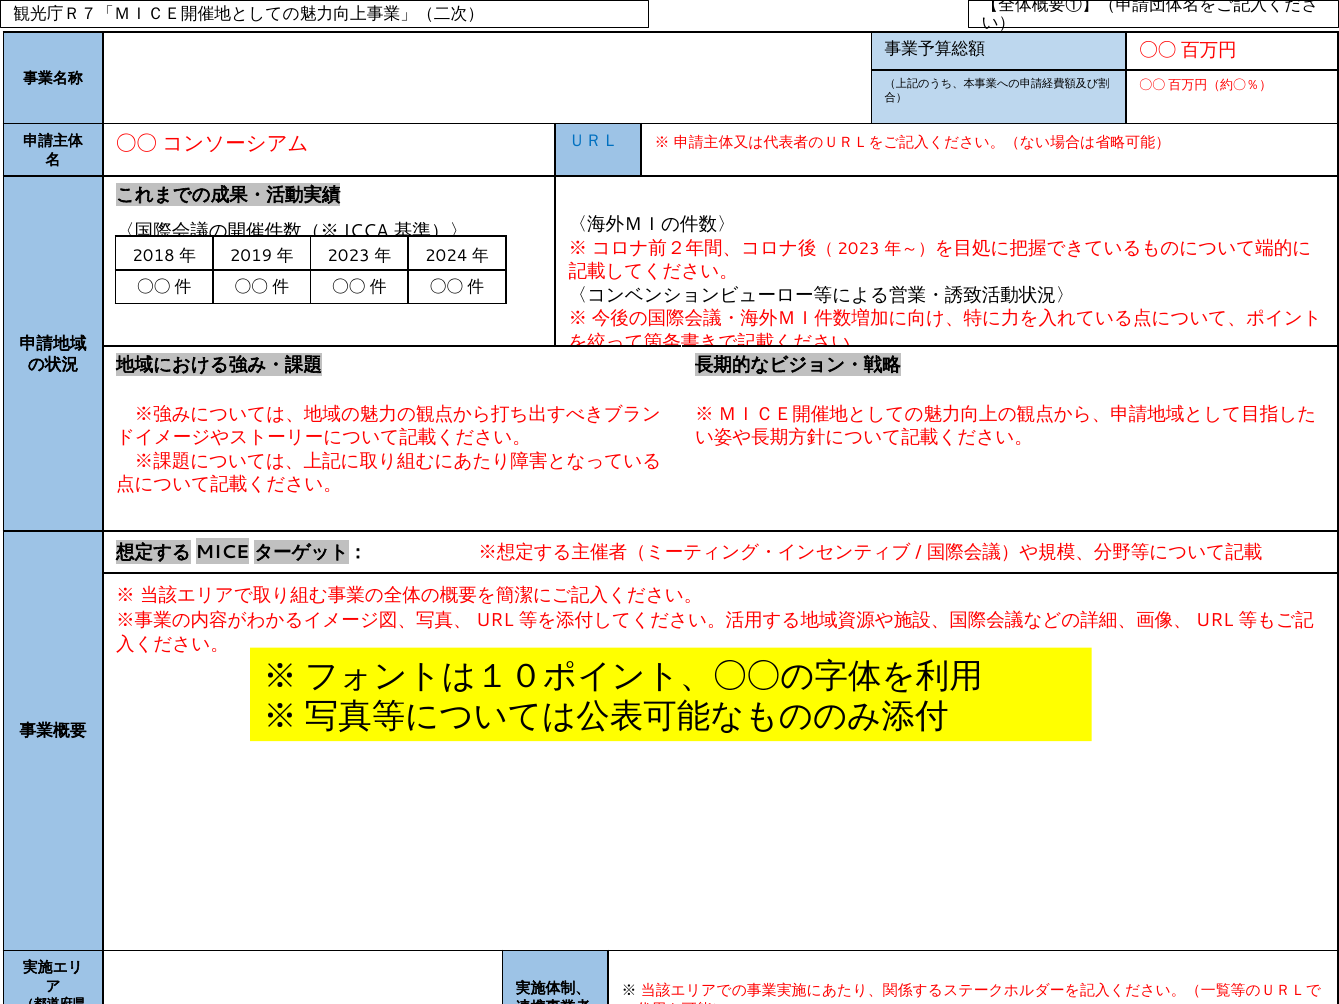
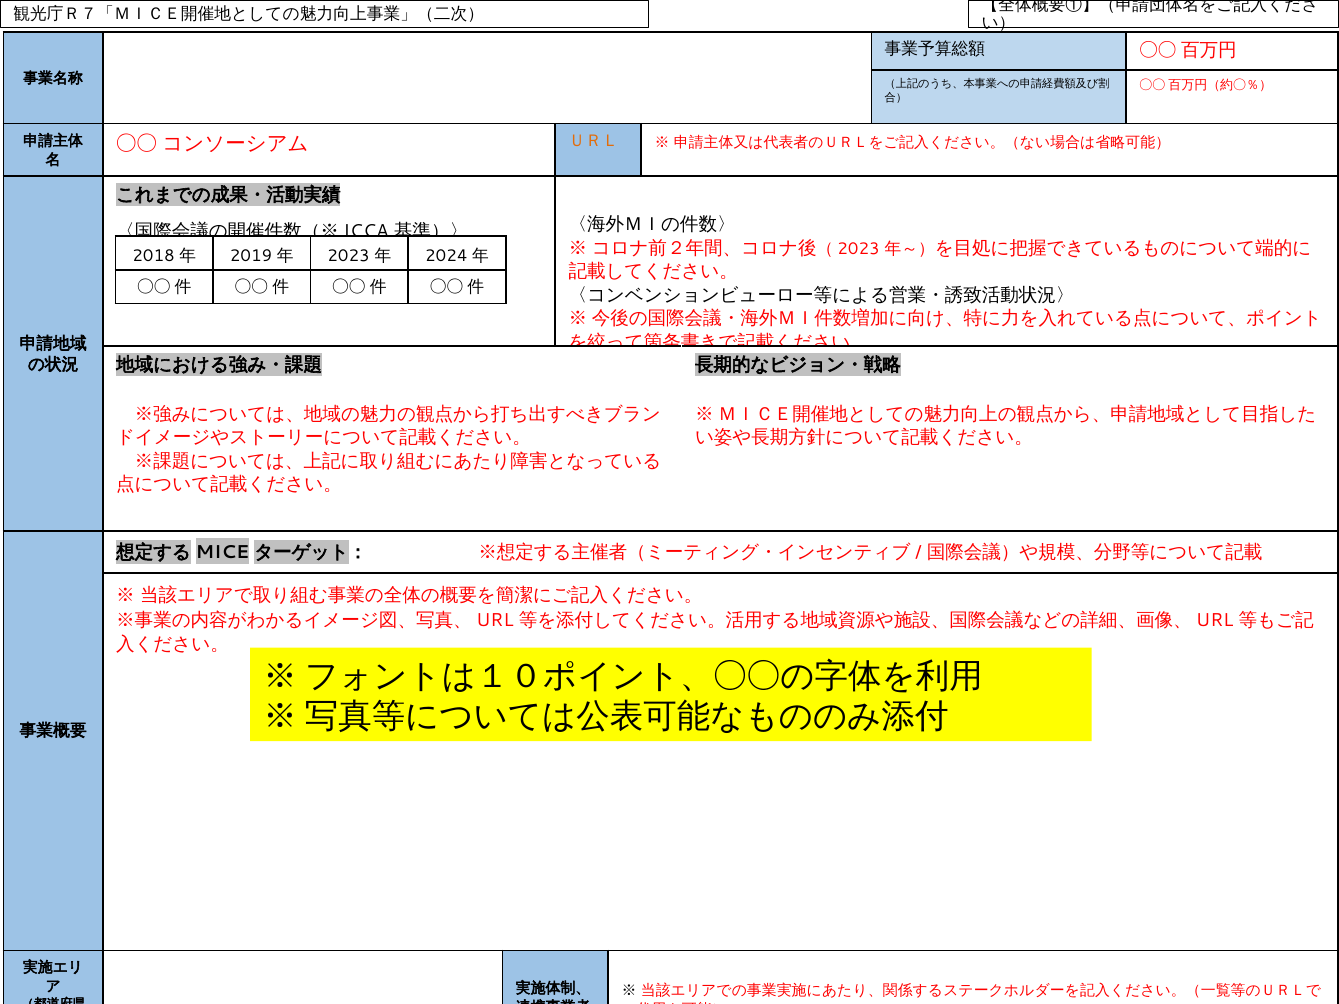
ＵＲＬ colour: blue -> orange (594, 141)
